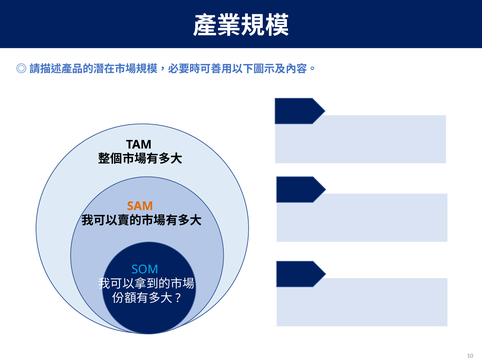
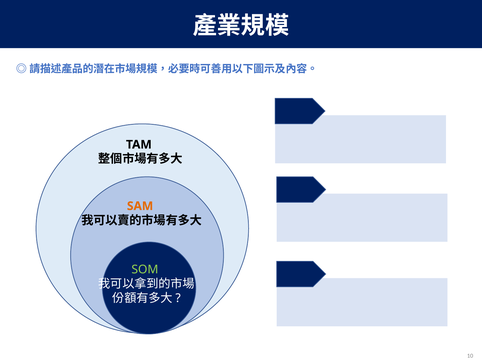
SOM colour: light blue -> light green (145, 270)
